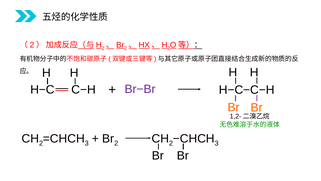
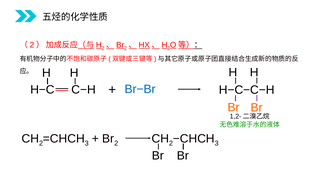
Br−Br colour: purple -> blue (140, 89)
